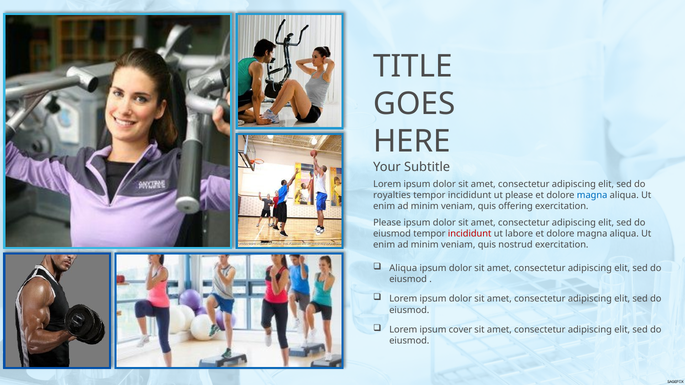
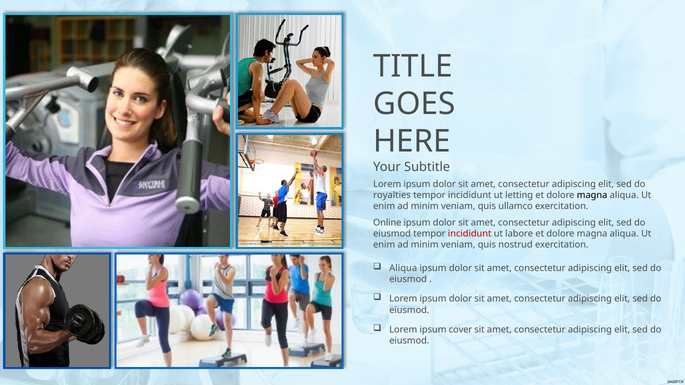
ut please: please -> letting (519, 195)
magna colour: blue -> black (592, 195)
offering: offering -> ullamco (515, 207)
Please: Please -> Online (387, 223)
